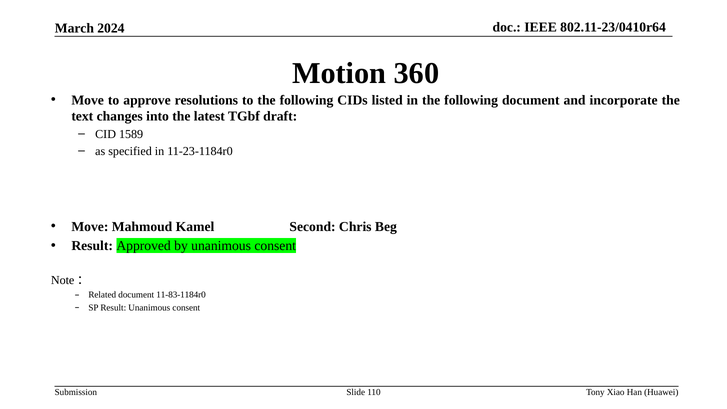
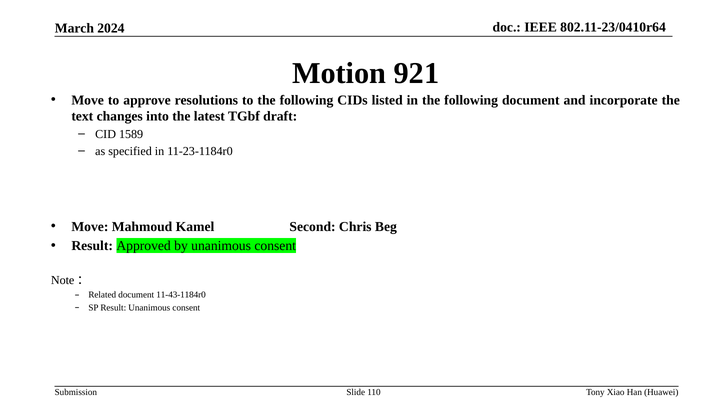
360: 360 -> 921 (417, 73)
11-83-1184r0: 11-83-1184r0 -> 11-43-1184r0 (181, 295)
